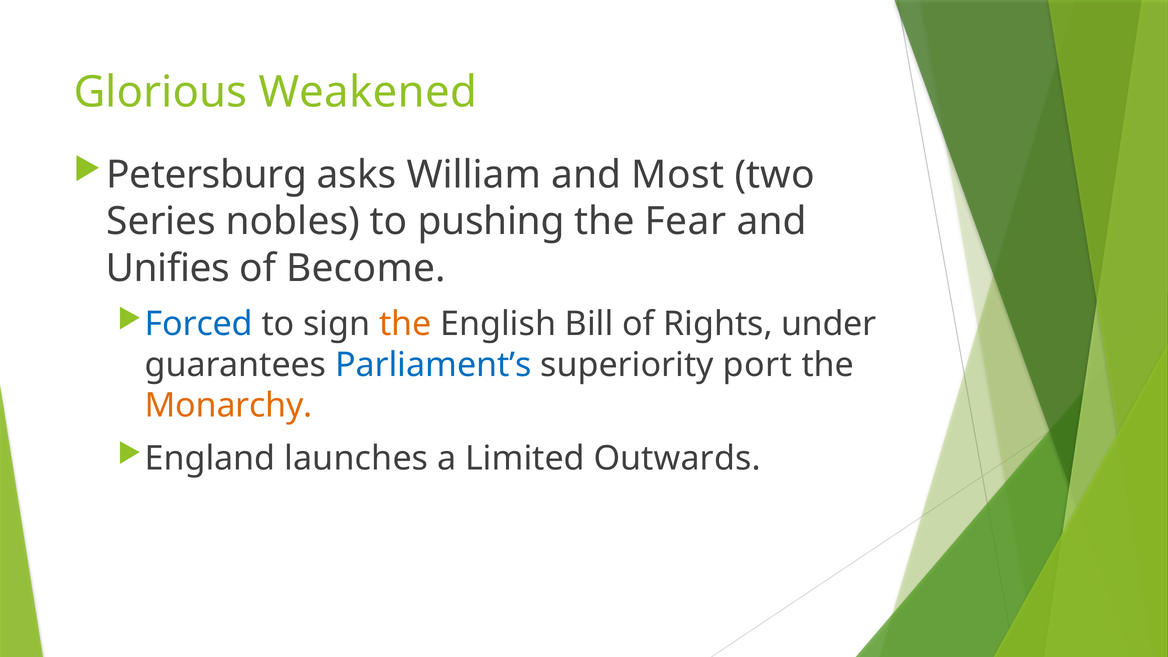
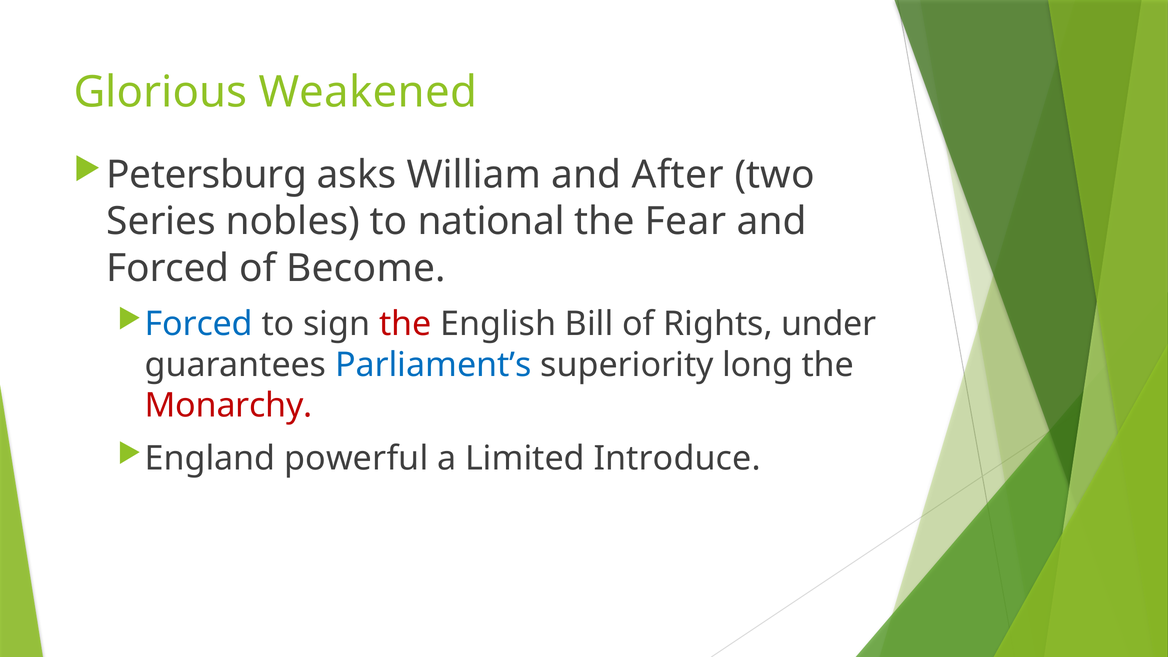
Most: Most -> After (678, 175)
pushing: pushing -> national (491, 222)
Unifies: Unifies -> Forced (168, 268)
the colour: orange -> red (405, 324)
port: port -> long (758, 365)
Monarchy colour: orange -> red (229, 406)
launches: launches -> powerful (356, 459)
Outwards: Outwards -> Introduce (677, 459)
